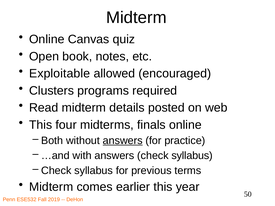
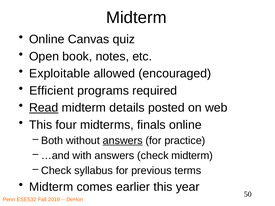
Clusters: Clusters -> Efficient (51, 91)
Read underline: none -> present (44, 108)
answers check syllabus: syllabus -> midterm (192, 156)
